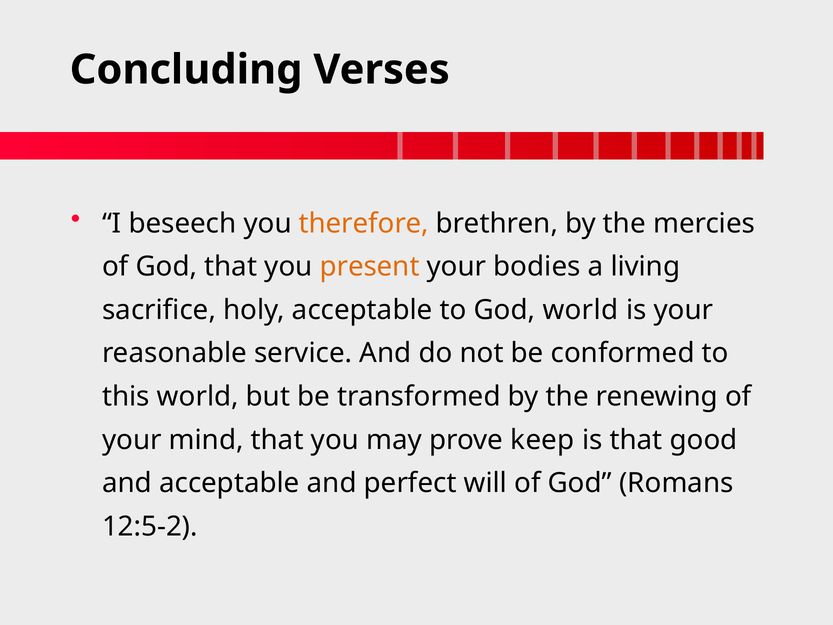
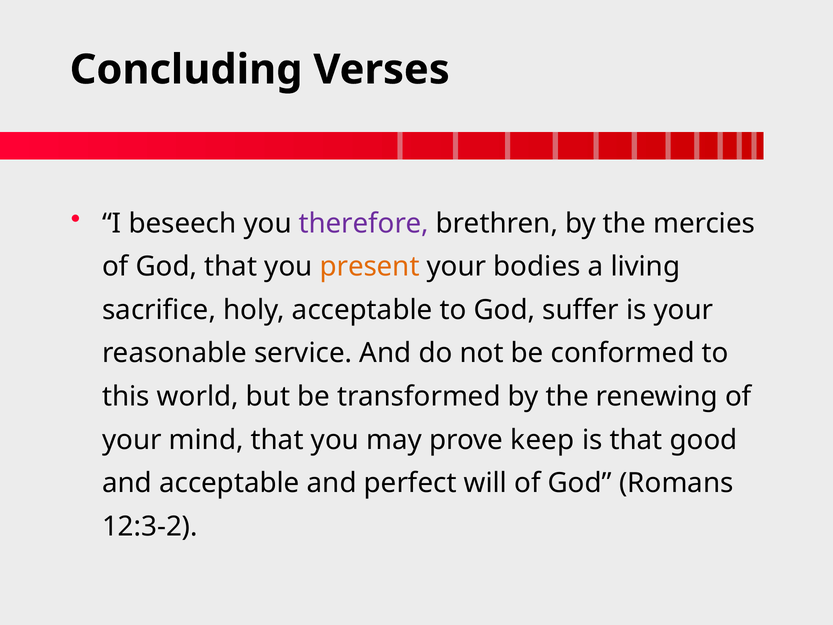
therefore colour: orange -> purple (364, 223)
God world: world -> suffer (581, 310)
12:5-2: 12:5-2 -> 12:3-2 (150, 526)
